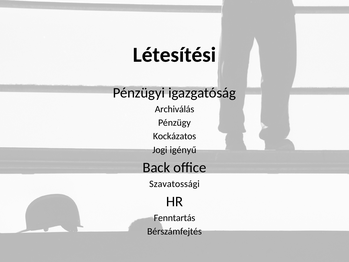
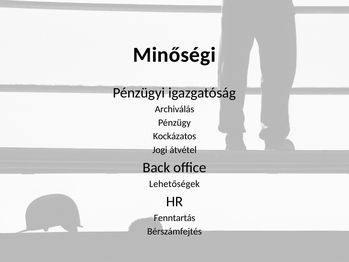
Létesítési: Létesítési -> Minőségi (174, 55)
igényű: igényű -> átvétel (183, 150)
Szavatossági: Szavatossági -> Lehetőségek (174, 184)
